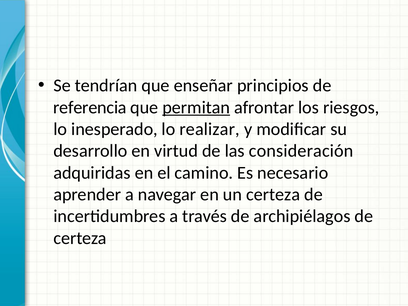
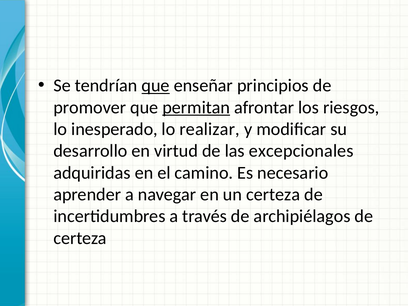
que underline: none -> present (156, 86)
referencia: referencia -> promover (90, 107)
consideración: consideración -> excepcionales (301, 151)
